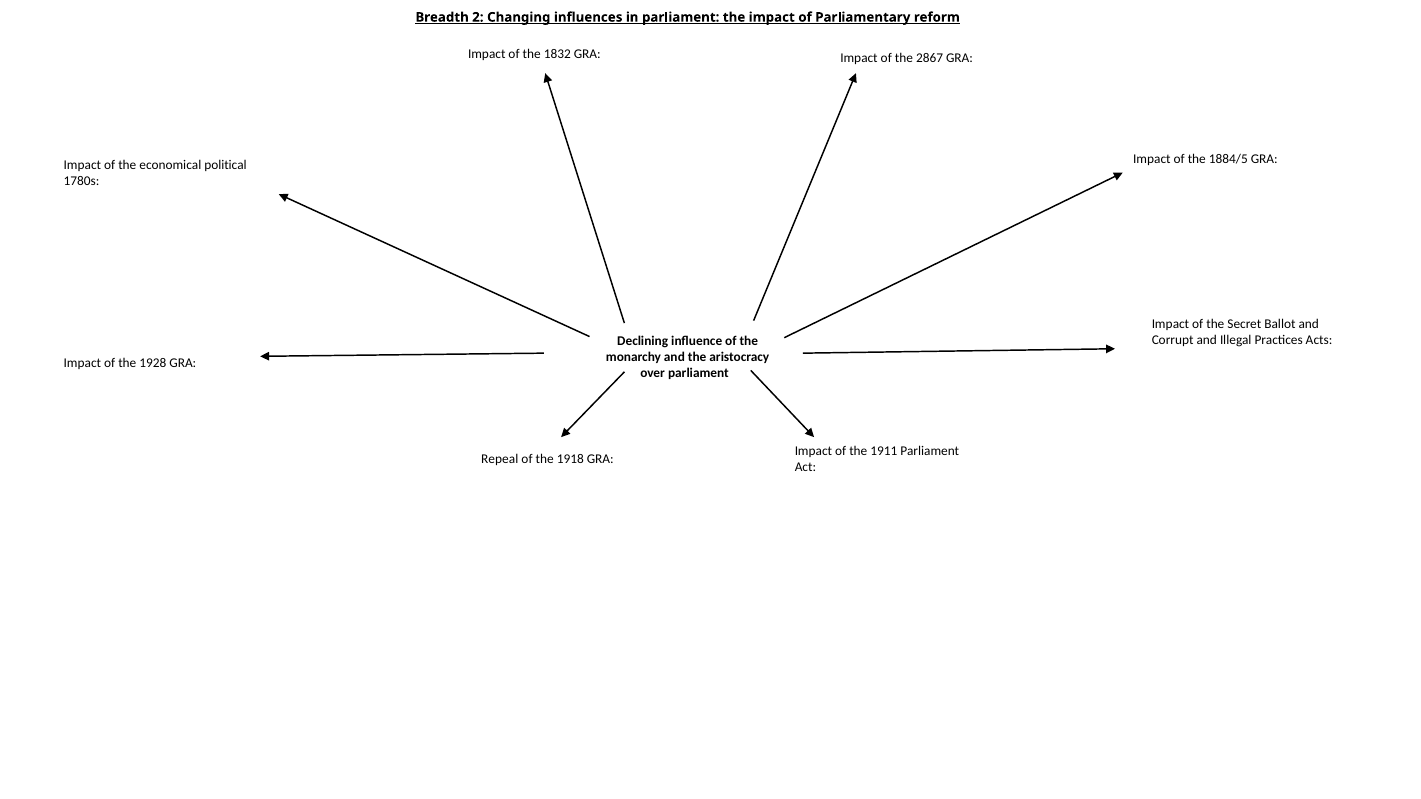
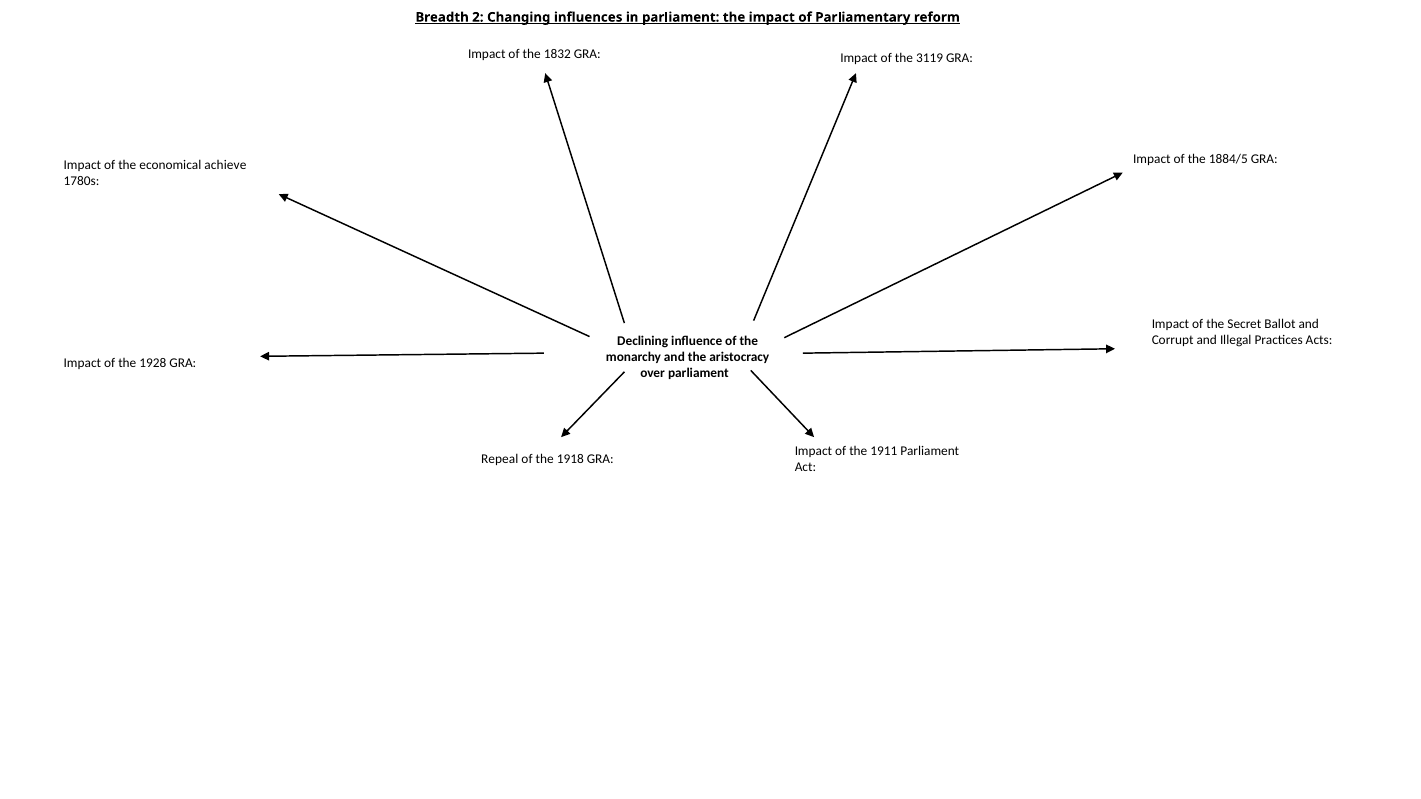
2867: 2867 -> 3119 (930, 58)
political: political -> achieve (225, 165)
